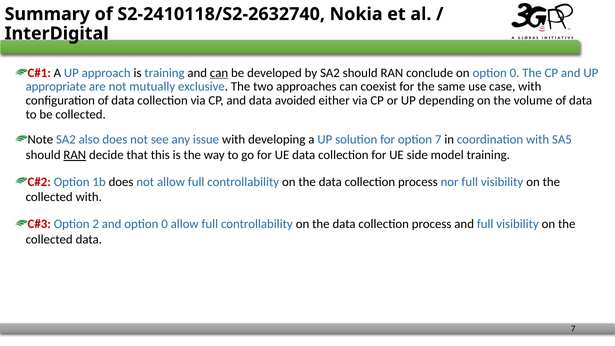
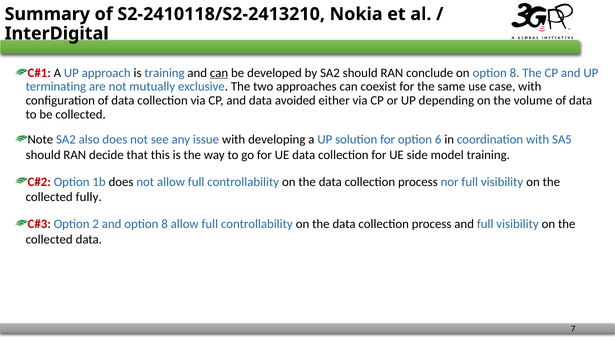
S2-2410118/S2-2632740: S2-2410118/S2-2632740 -> S2-2410118/S2-2413210 (221, 14)
on option 0: 0 -> 8 (515, 73)
appropriate: appropriate -> terminating (56, 87)
option 7: 7 -> 6 (438, 139)
RAN underline: present -> none (75, 155)
collected with: with -> fully (89, 197)
and option 0: 0 -> 8 (165, 224)
